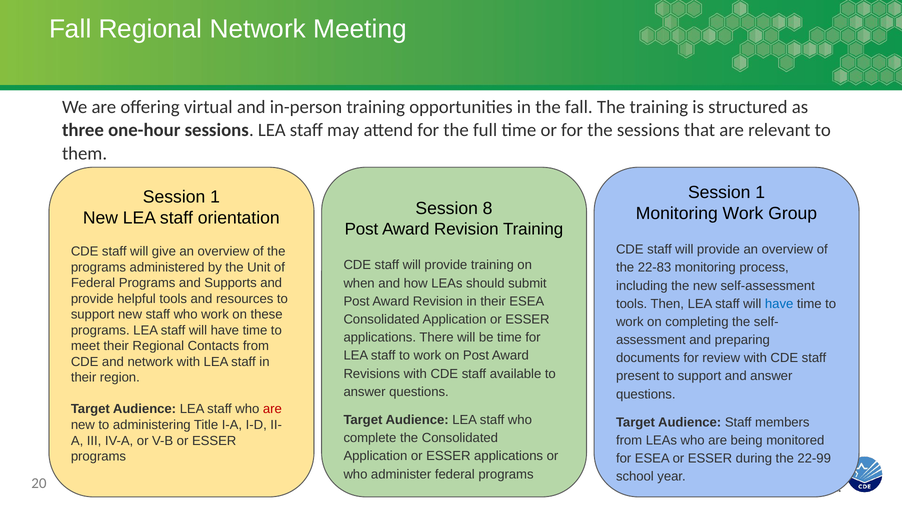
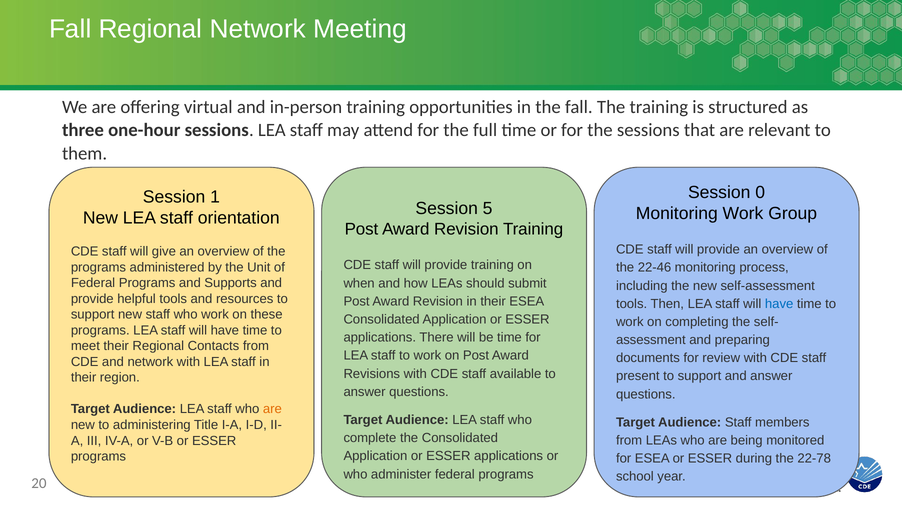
1: 1 -> 0 (760, 192)
8: 8 -> 5 (488, 209)
22-83: 22-83 -> 22-46 (655, 268)
are colour: red -> orange (272, 409)
22-99: 22-99 -> 22-78 (814, 459)
